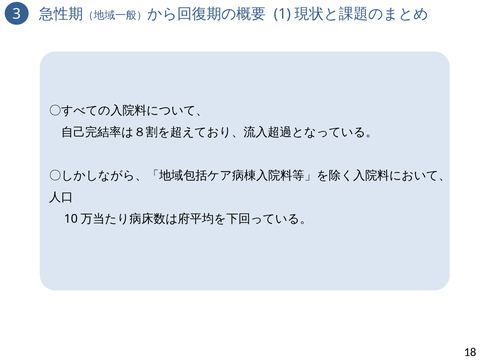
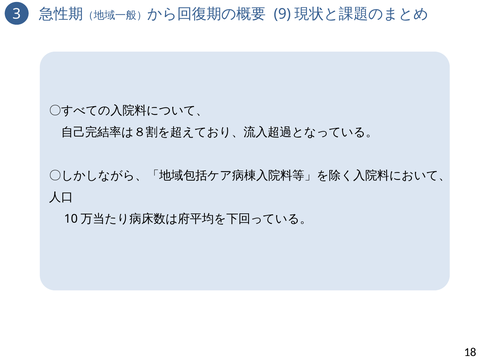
1: 1 -> 9 (282, 14)
